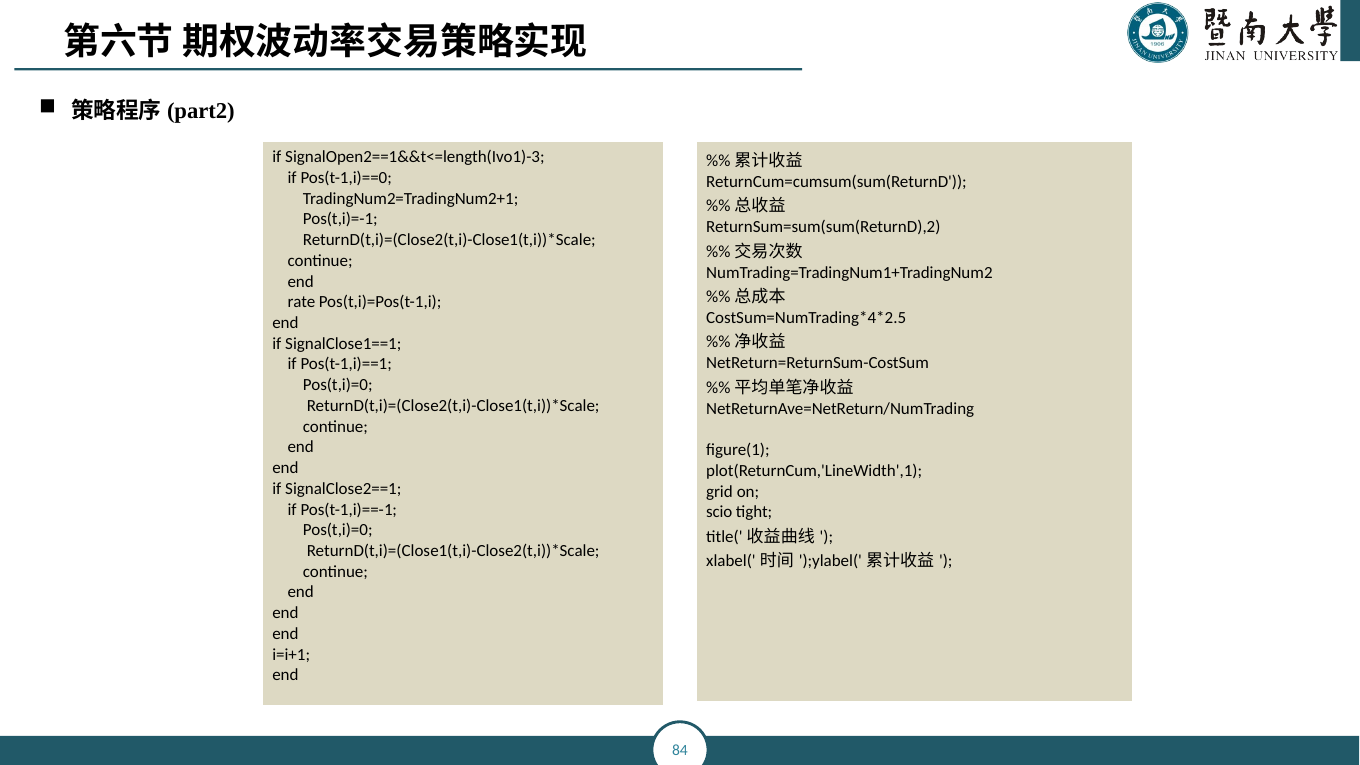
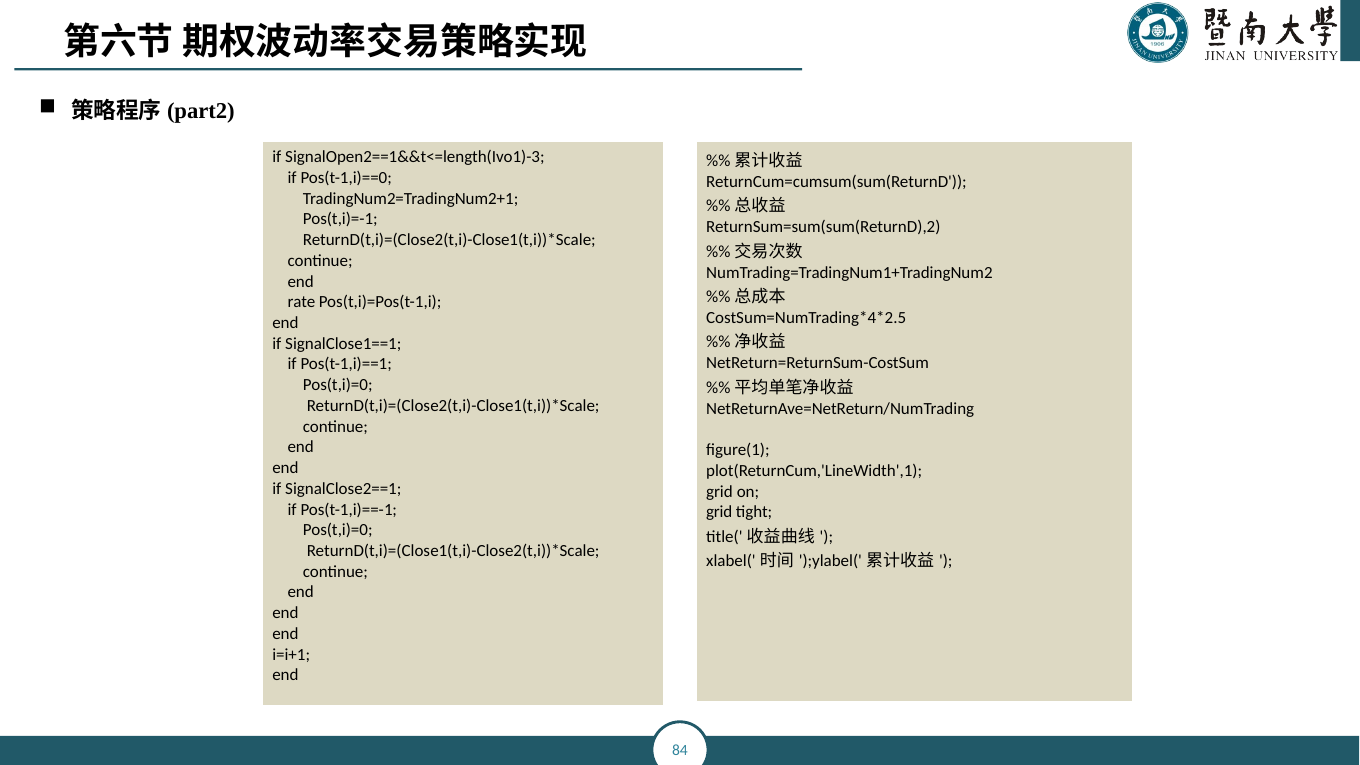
scio: scio -> grid (719, 513)
